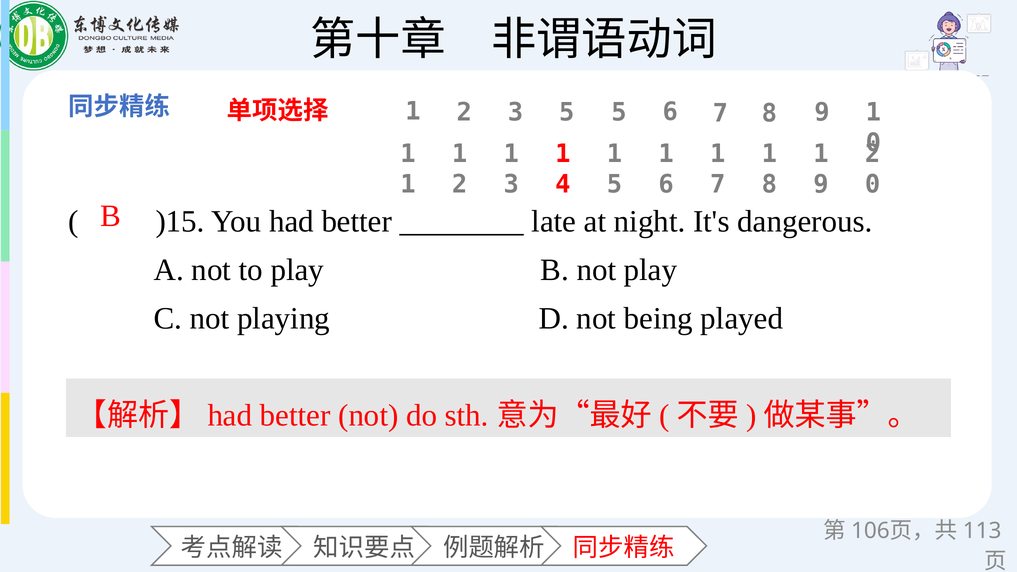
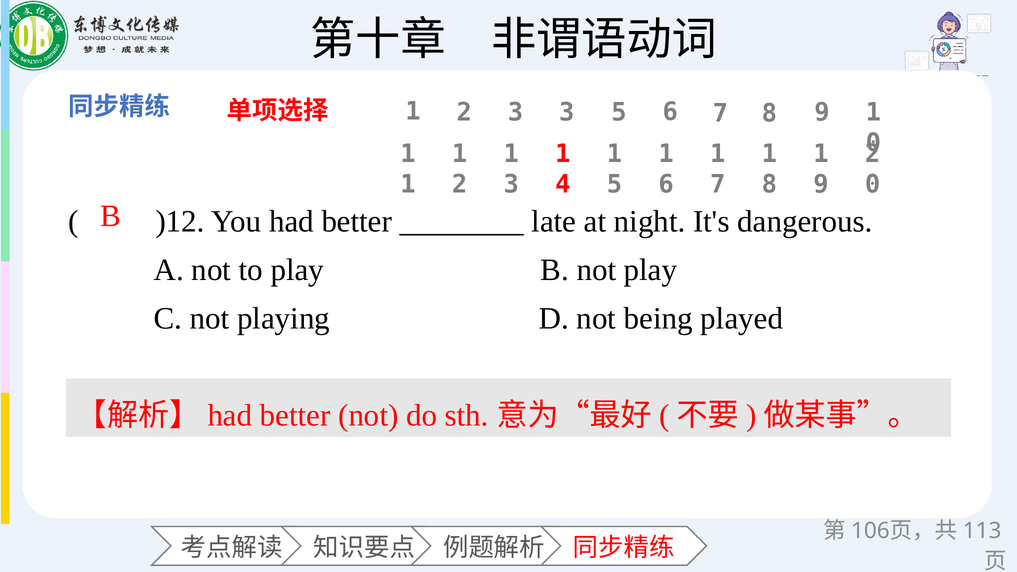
3 5: 5 -> 3 (567, 112)
)15: )15 -> )12 (180, 222)
